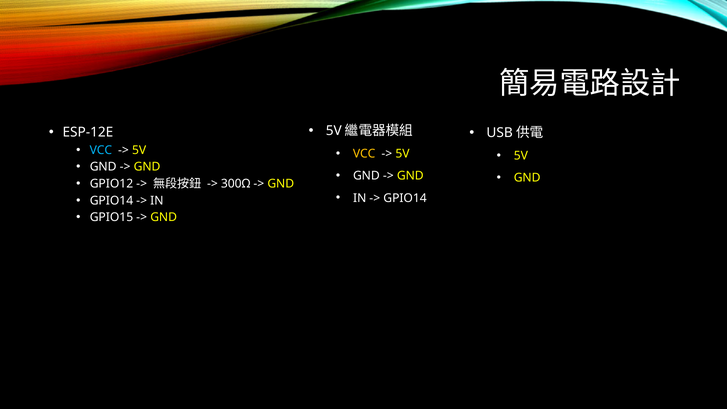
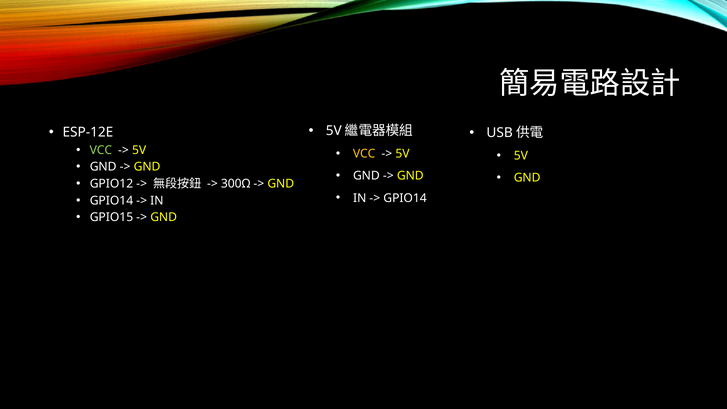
VCC colour: light blue -> light green (101, 150)
